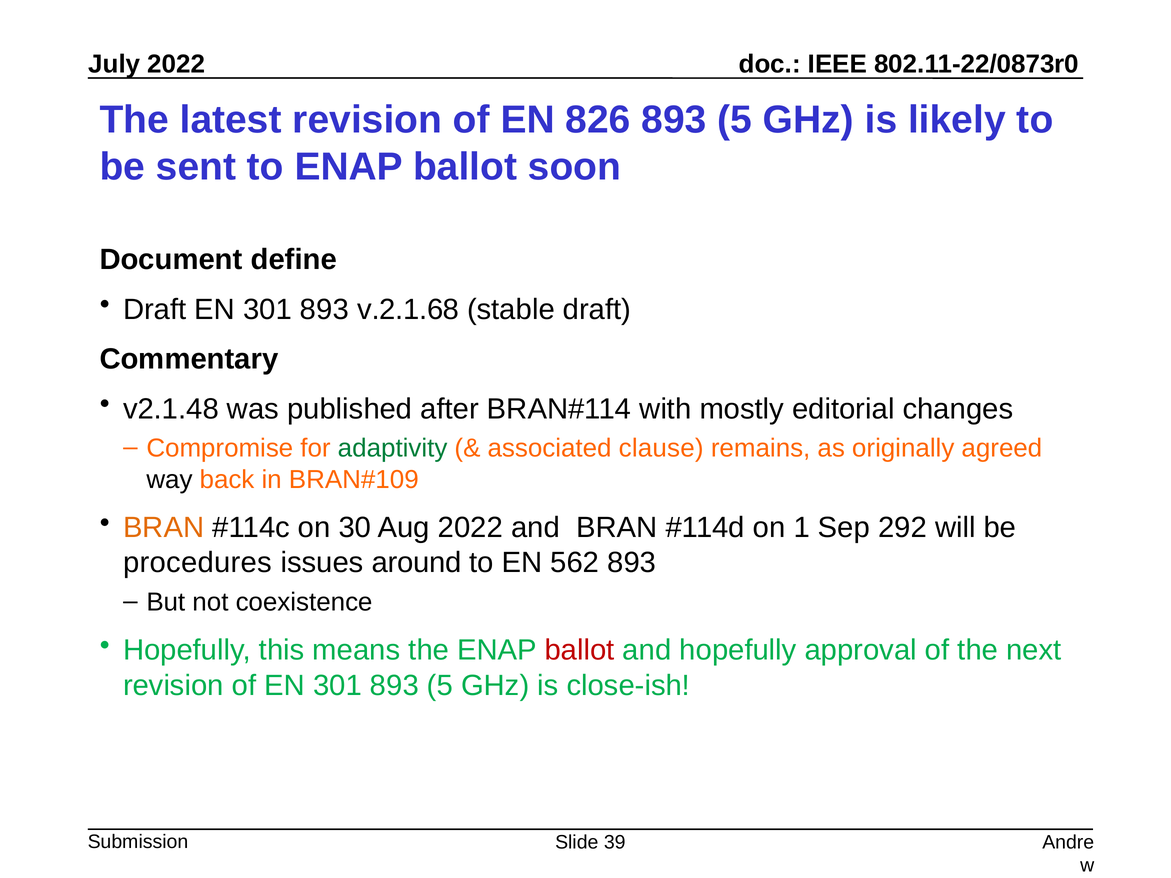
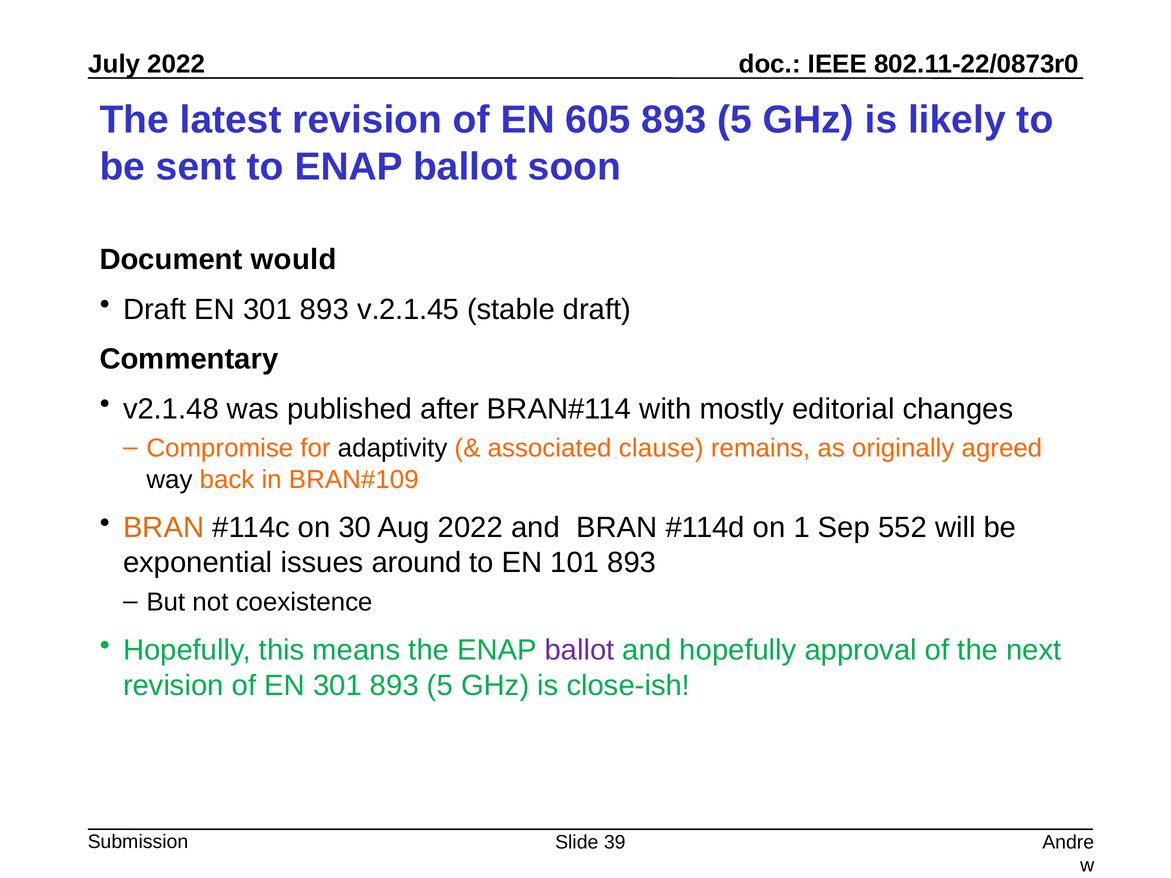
826: 826 -> 605 (598, 120)
define: define -> would (294, 260)
v.2.1.68: v.2.1.68 -> v.2.1.45 (408, 310)
adaptivity colour: green -> black (393, 449)
292: 292 -> 552 (903, 528)
procedures: procedures -> exponential (198, 563)
562: 562 -> 101 (575, 563)
ballot colour: red -> purple (579, 650)
